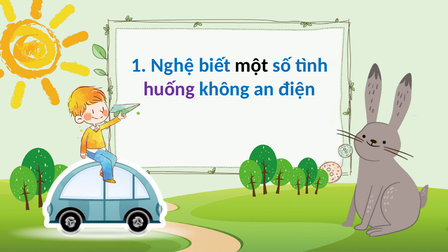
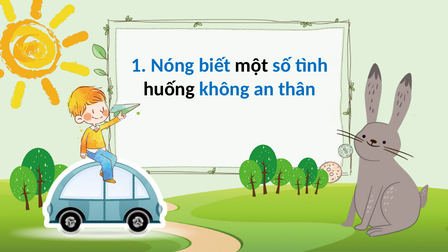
Nghệ: Nghệ -> Nóng (172, 65)
huống colour: purple -> black (169, 89)
điện: điện -> thân (297, 89)
